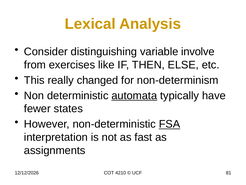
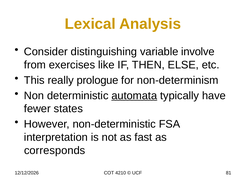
changed: changed -> prologue (98, 80)
FSA underline: present -> none (169, 124)
assignments: assignments -> corresponds (55, 150)
